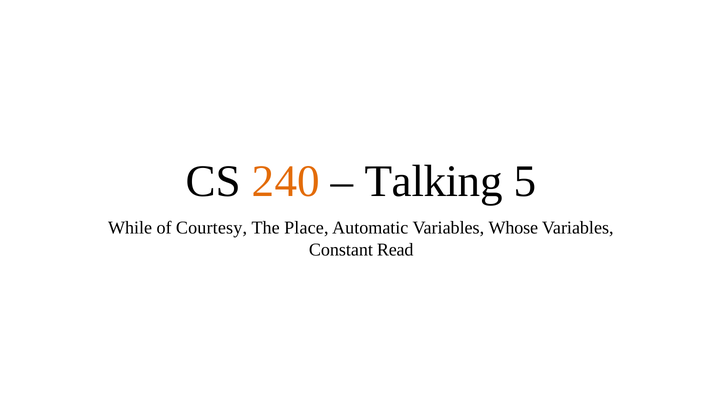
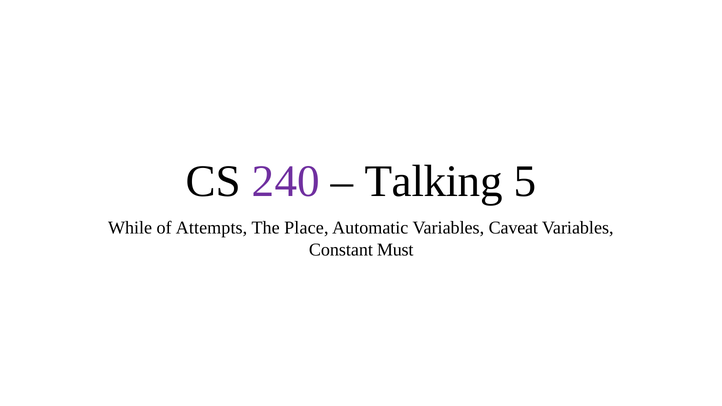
240 colour: orange -> purple (286, 181)
Courtesy: Courtesy -> Attempts (212, 228)
Whose: Whose -> Caveat (513, 228)
Read: Read -> Must (395, 250)
